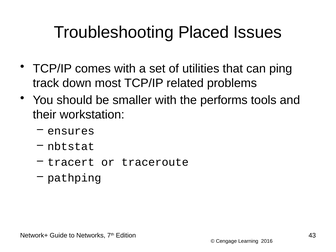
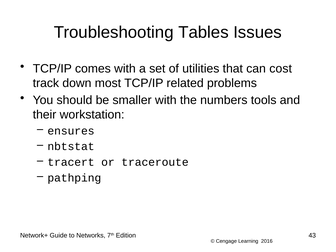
Placed: Placed -> Tables (204, 32)
ping: ping -> cost (281, 69)
performs: performs -> numbers (224, 100)
